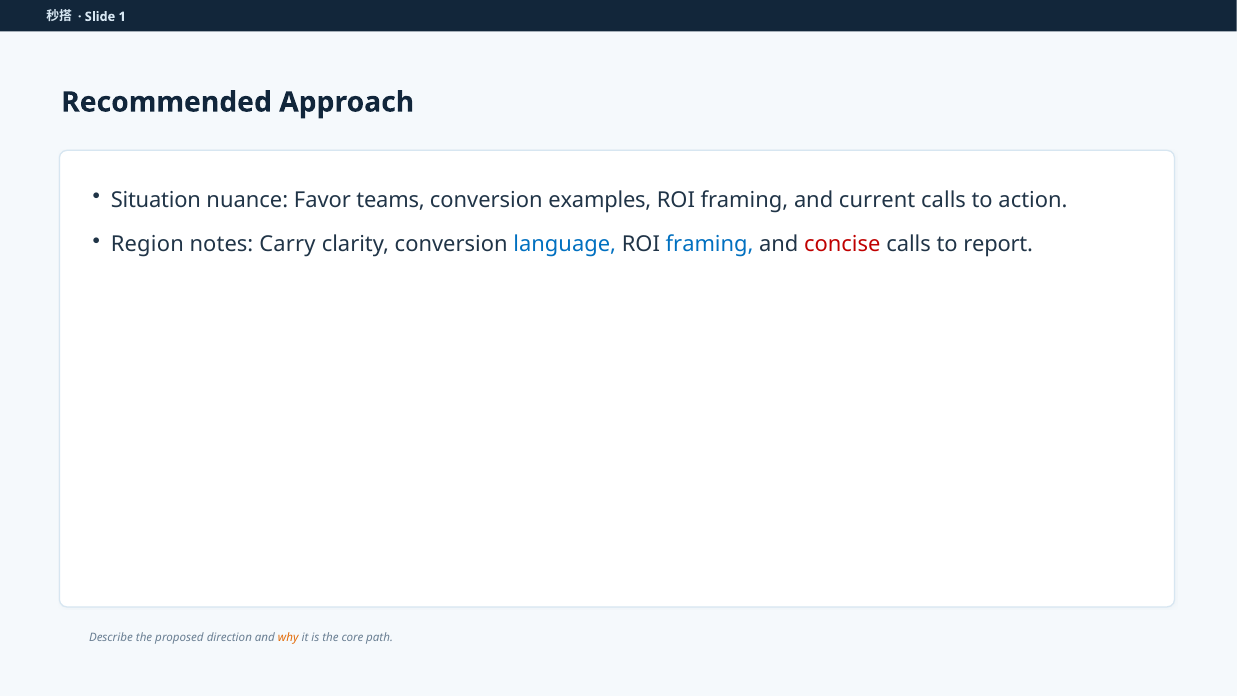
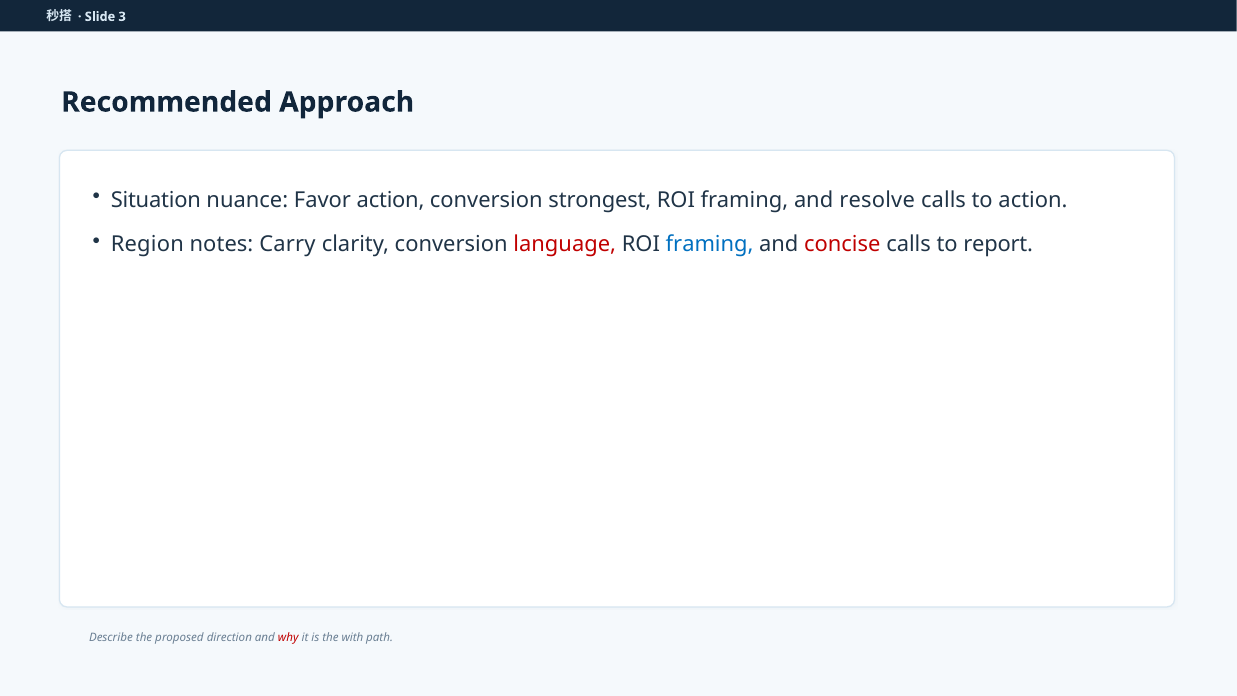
1: 1 -> 3 (122, 17)
Favor teams: teams -> action (391, 200)
examples: examples -> strongest (600, 200)
current: current -> resolve (877, 200)
language colour: blue -> red (565, 245)
why colour: orange -> red (288, 637)
core: core -> with (353, 637)
